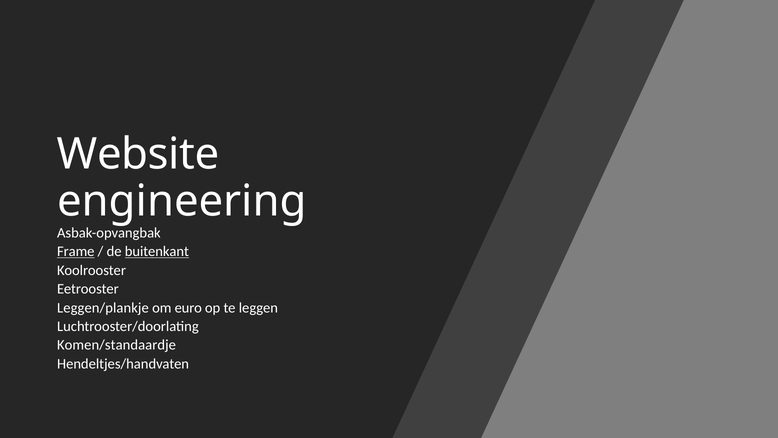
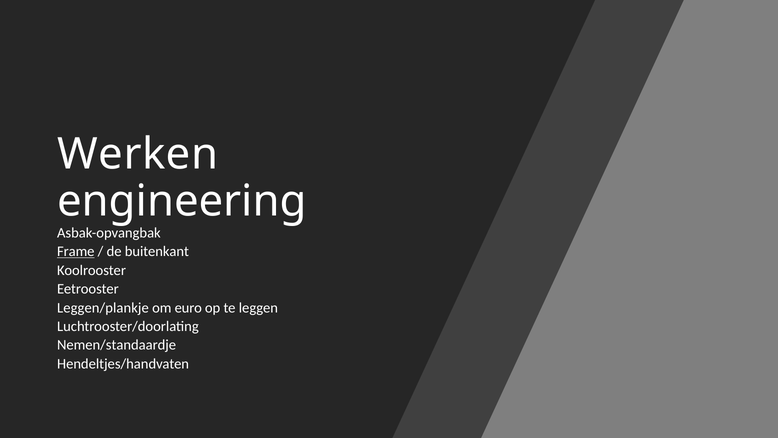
Website: Website -> Werken (138, 154)
buitenkant underline: present -> none (157, 251)
Komen/standaardje: Komen/standaardje -> Nemen/standaardje (117, 345)
